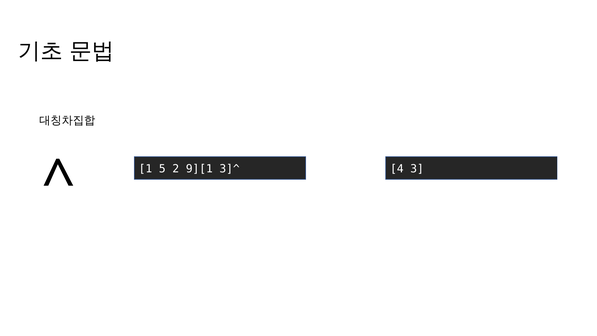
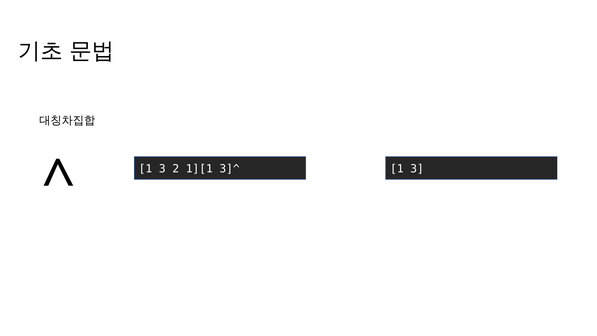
5: 5 -> 3 (162, 169)
9][1: 9][1 -> 1][1 (199, 169)
3]^ 4: 4 -> 1 (397, 169)
